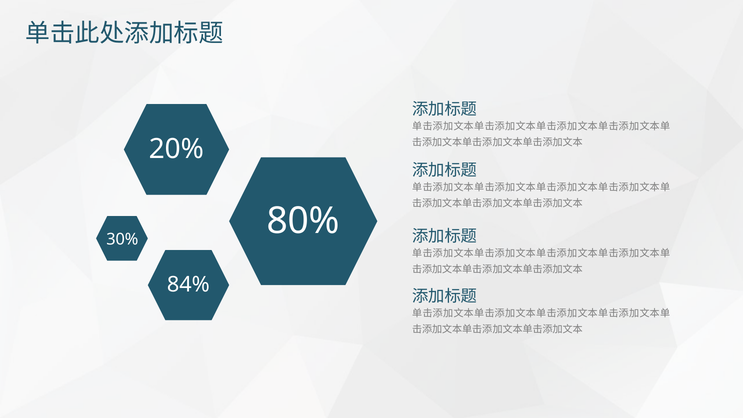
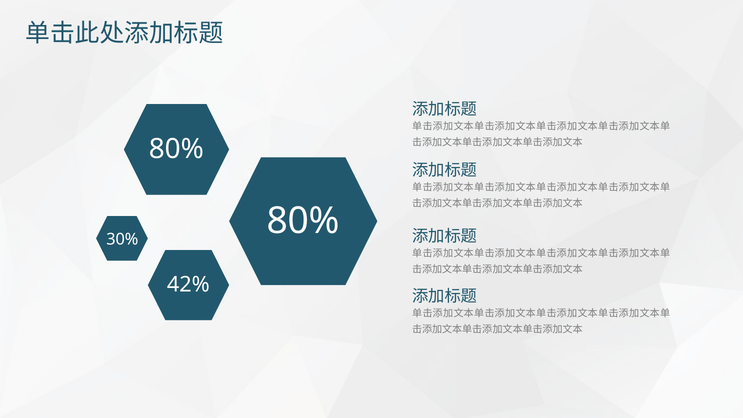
20%: 20% -> 80% (176, 149)
84%: 84% -> 42% (188, 285)
